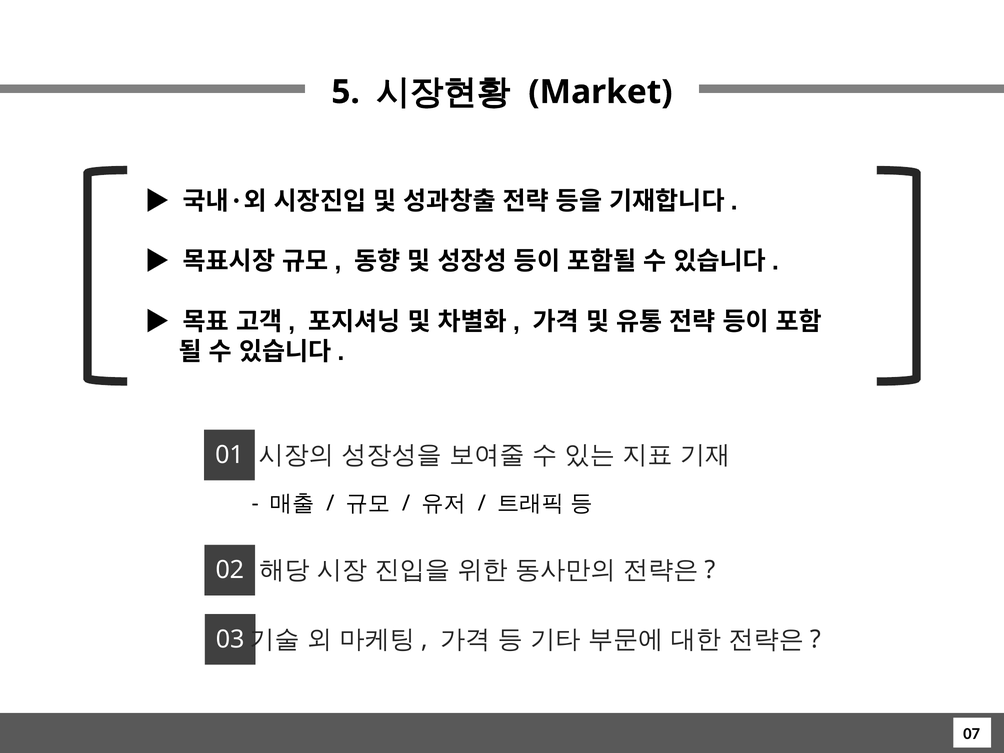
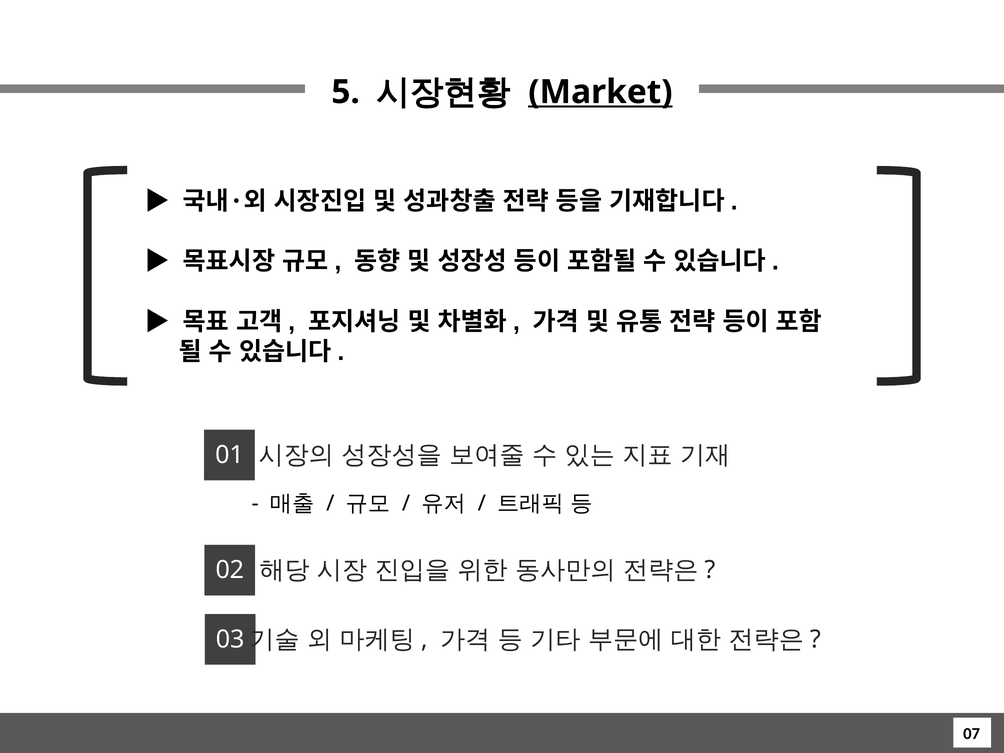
Market underline: none -> present (600, 92)
